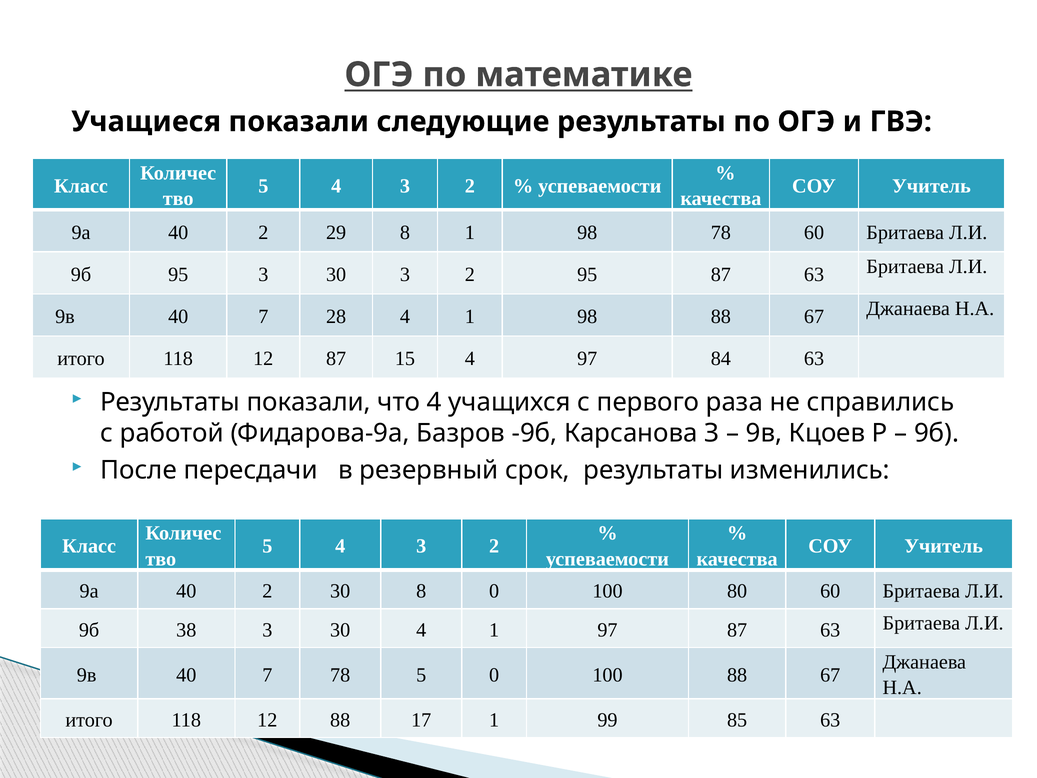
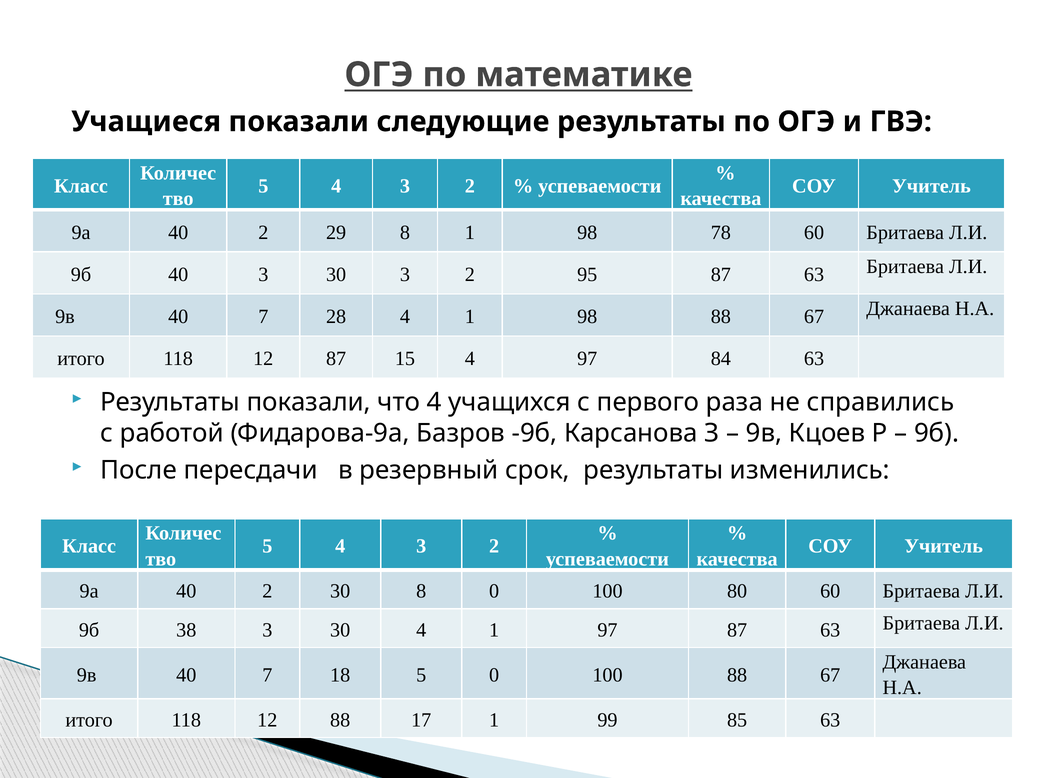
9б 95: 95 -> 40 (178, 275)
7 78: 78 -> 18 (340, 675)
